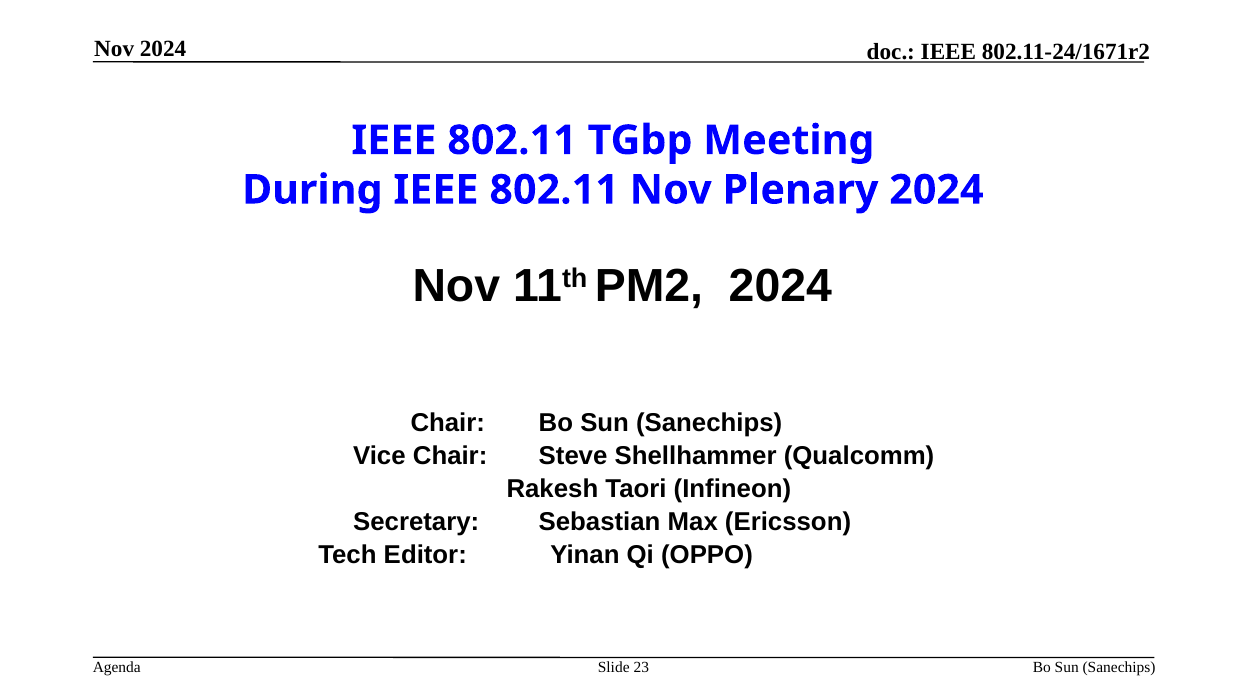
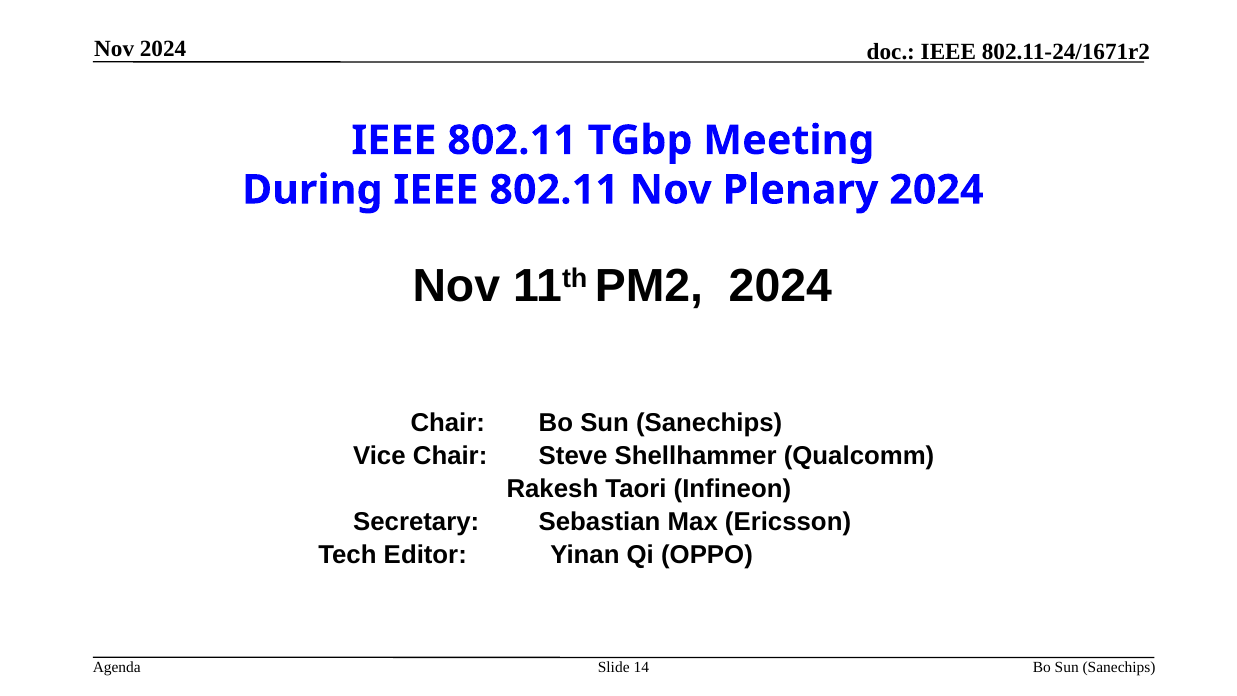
23: 23 -> 14 (641, 667)
